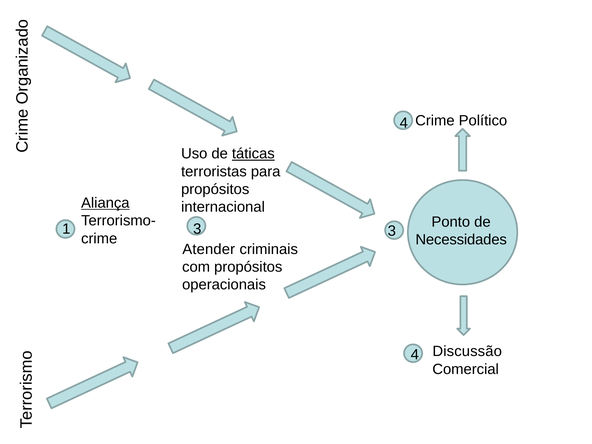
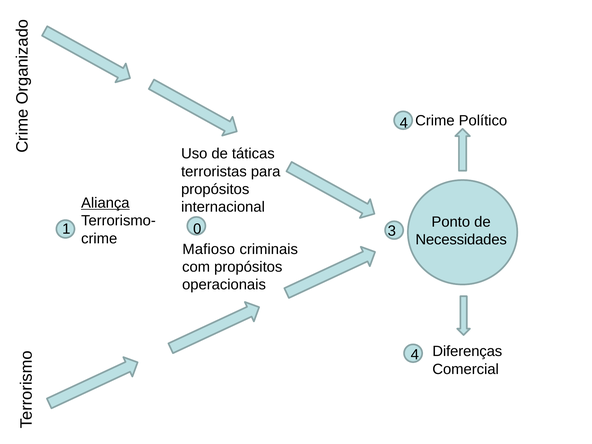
táticas underline: present -> none (253, 154)
1 3: 3 -> 0 (197, 229)
Atender: Atender -> Mafioso (209, 249)
Discussão: Discussão -> Diferenças (467, 351)
